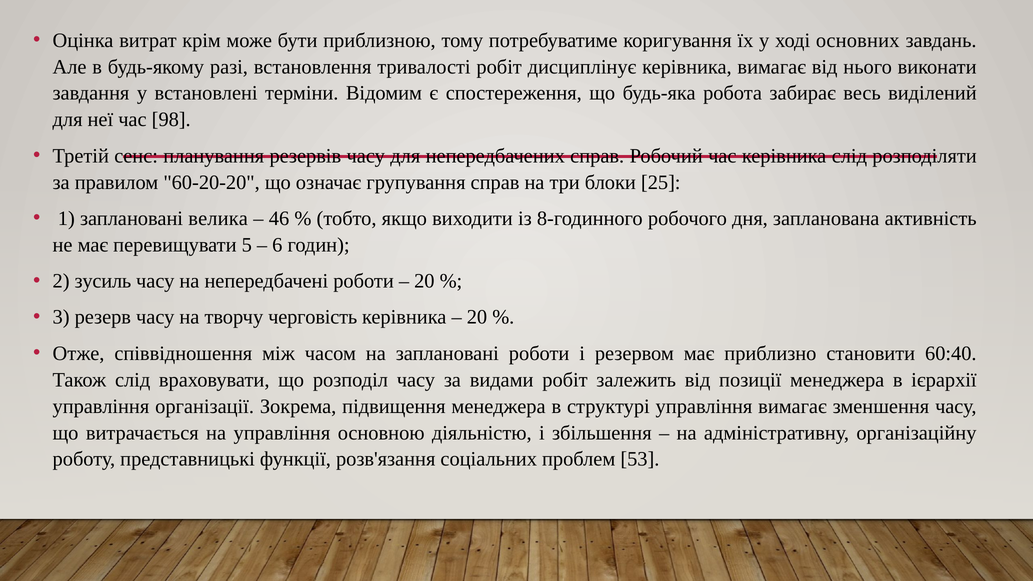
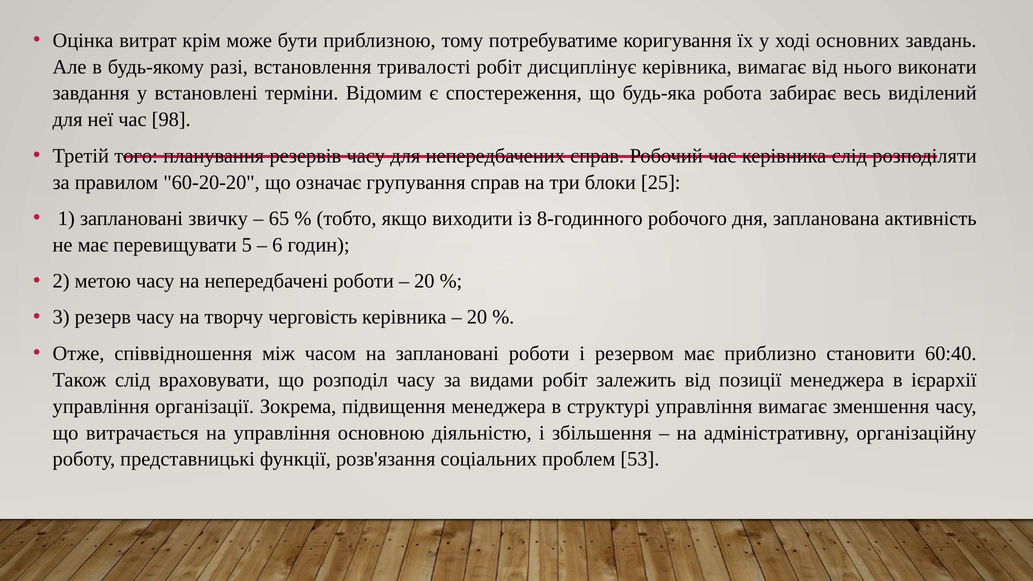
сенс: сенс -> того (136, 156)
велика: велика -> звичку (218, 218)
46: 46 -> 65 (279, 218)
зусиль: зусиль -> метою (103, 281)
